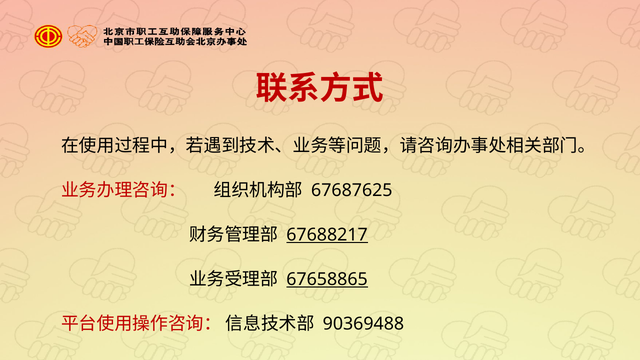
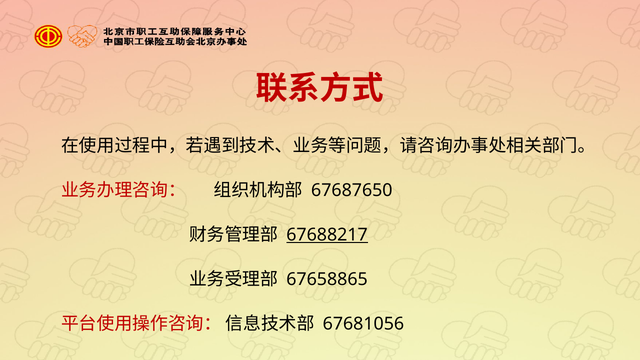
67687625: 67687625 -> 67687650 (352, 190)
67658865 underline: present -> none (327, 279)
90369488: 90369488 -> 67681056 (363, 324)
